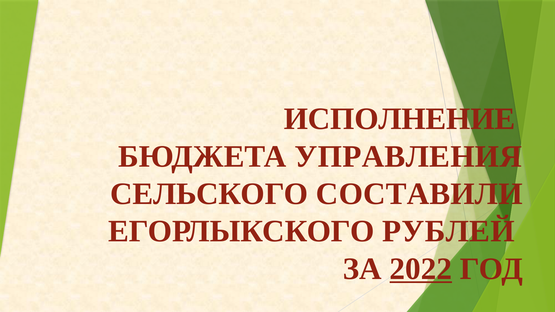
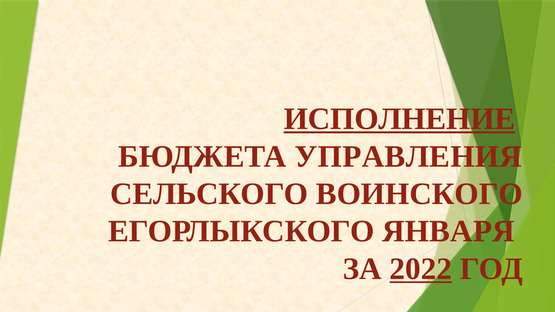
ИСПОЛНЕНИЕ underline: none -> present (400, 119)
СОСТАВИЛИ: СОСТАВИЛИ -> ВОИНСКОГО (419, 194)
РУБЛЕЙ: РУБЛЕЙ -> ЯНВАРЯ (448, 231)
